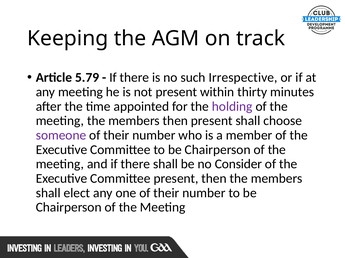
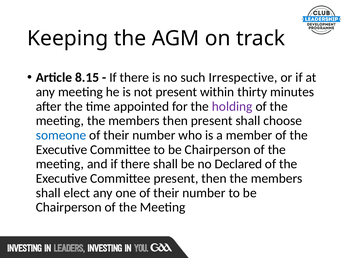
5.79: 5.79 -> 8.15 (87, 78)
someone colour: purple -> blue (61, 136)
Consider: Consider -> Declared (238, 165)
